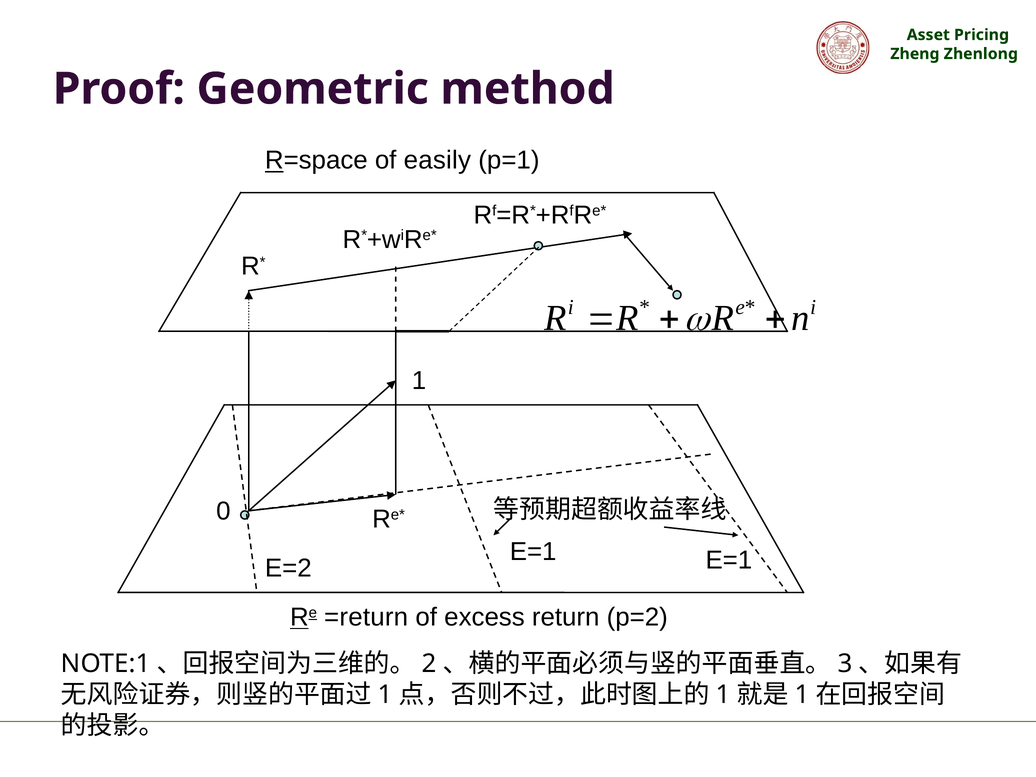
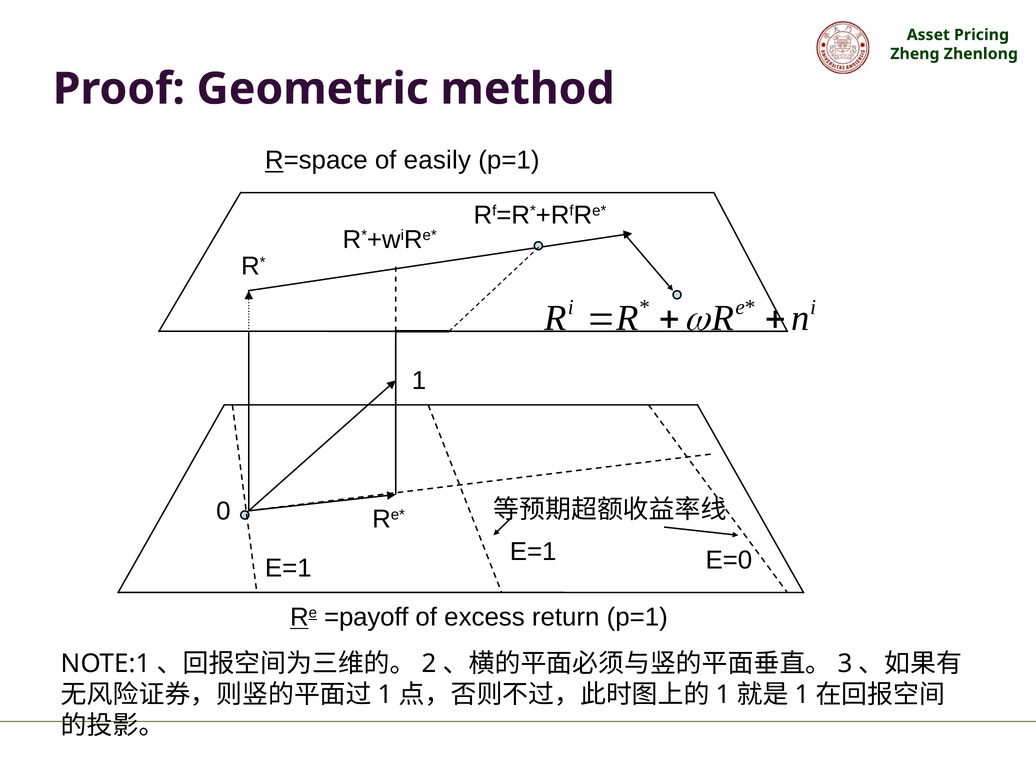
E=1 E=1: E=1 -> E=0 (729, 560)
E=2: E=2 -> E=1 (288, 568)
=return: =return -> =payoff (366, 617)
return p=2: p=2 -> p=1 (637, 617)
